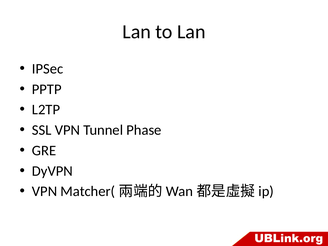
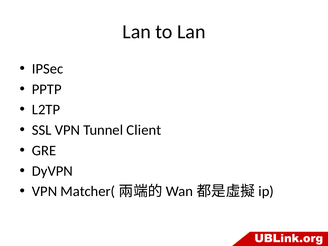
Phase: Phase -> Client (144, 130)
